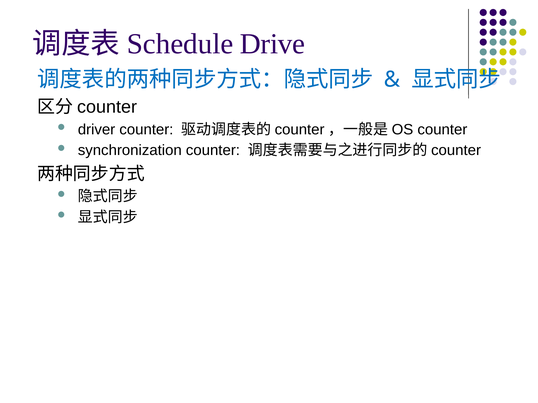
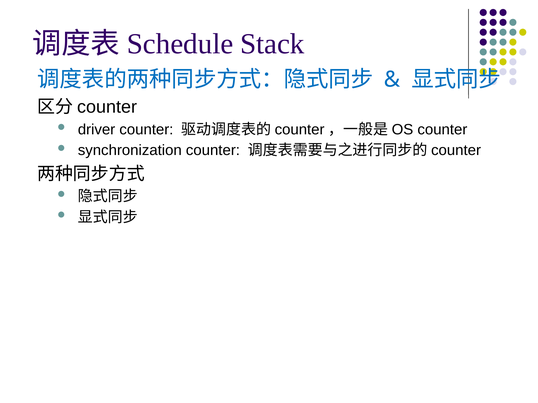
Drive: Drive -> Stack (272, 44)
